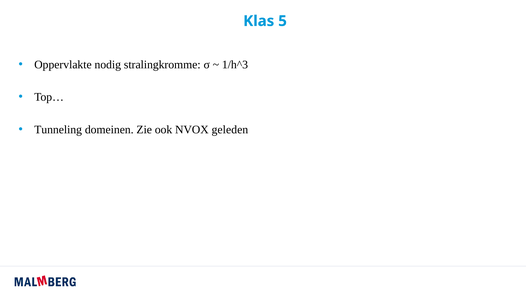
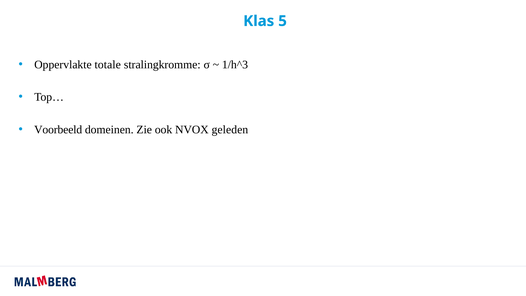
nodig: nodig -> totale (108, 65)
Tunneling: Tunneling -> Voorbeeld (58, 130)
